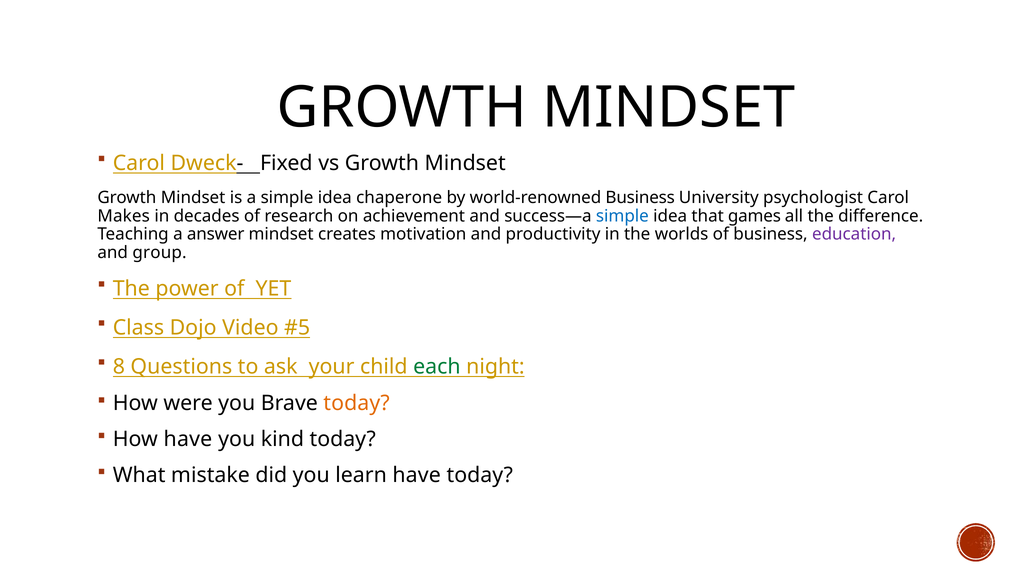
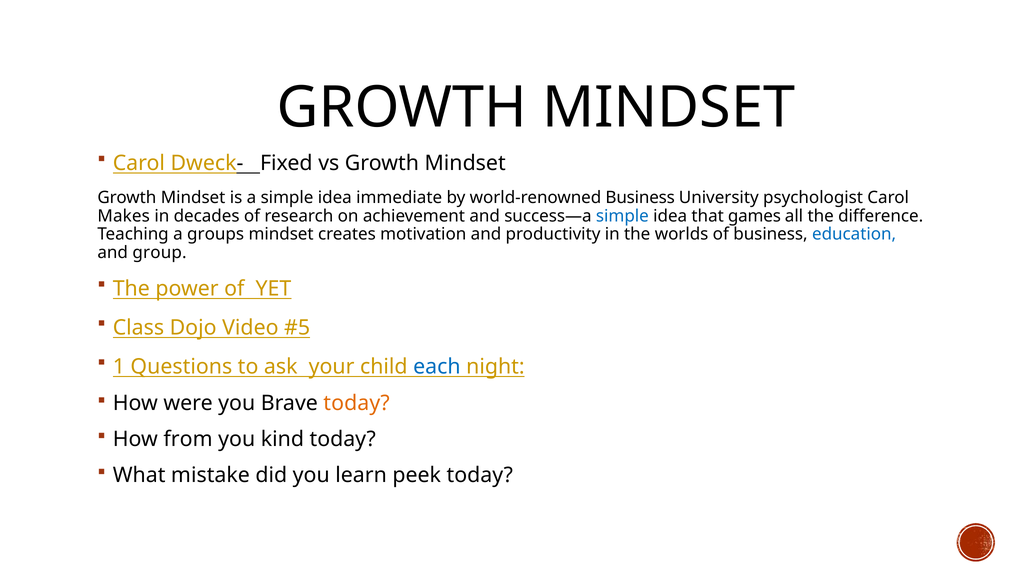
chaperone: chaperone -> immediate (399, 197)
answer: answer -> groups (216, 234)
education colour: purple -> blue (854, 234)
8: 8 -> 1 (119, 367)
each colour: green -> blue (437, 367)
How have: have -> from (188, 439)
learn have: have -> peek (417, 475)
